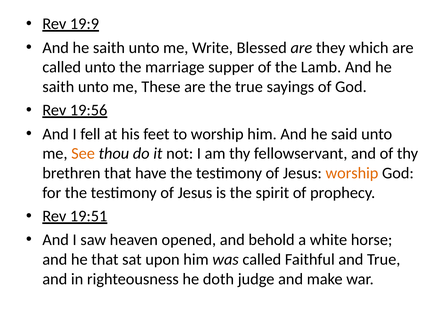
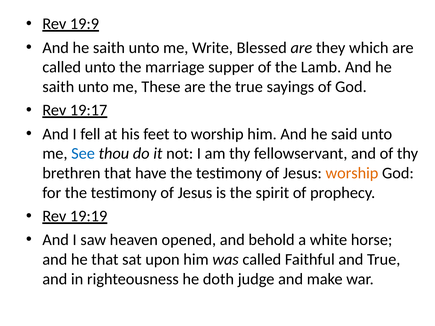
19:56: 19:56 -> 19:17 (89, 110)
See colour: orange -> blue (83, 154)
19:51: 19:51 -> 19:19 (89, 216)
